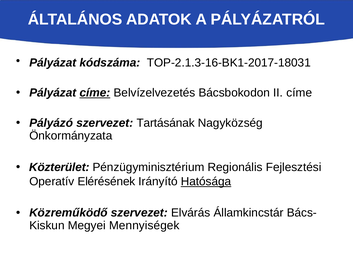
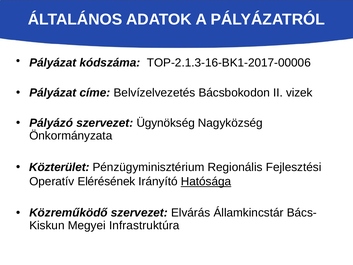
TOP-2.1.3-16-BK1-2017-18031: TOP-2.1.3-16-BK1-2017-18031 -> TOP-2.1.3-16-BK1-2017-00006 (229, 63)
címe underline: present -> none (95, 93)
II címe: címe -> vizek (299, 93)
Tartásának: Tartásának -> Ügynökség (166, 123)
Mennyiségek: Mennyiségek -> Infrastruktúra (144, 225)
